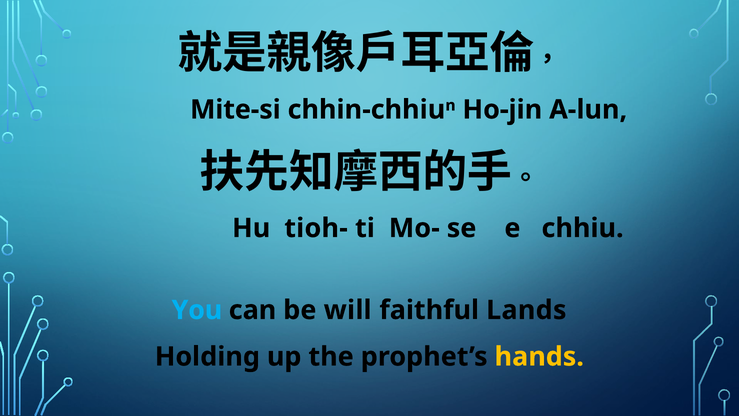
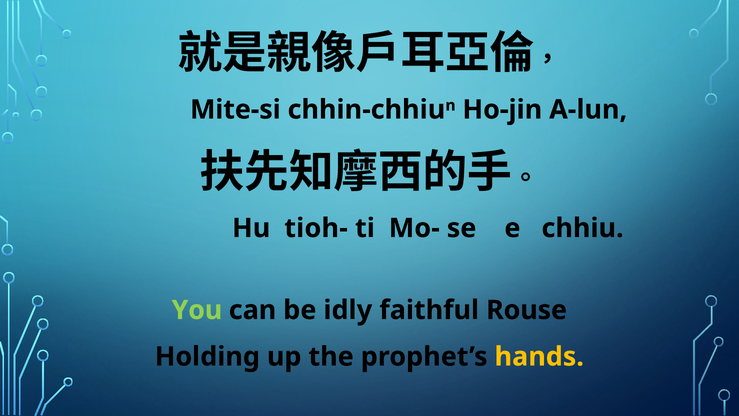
You colour: light blue -> light green (197, 310)
will: will -> idly (348, 310)
Lands: Lands -> Rouse (527, 310)
